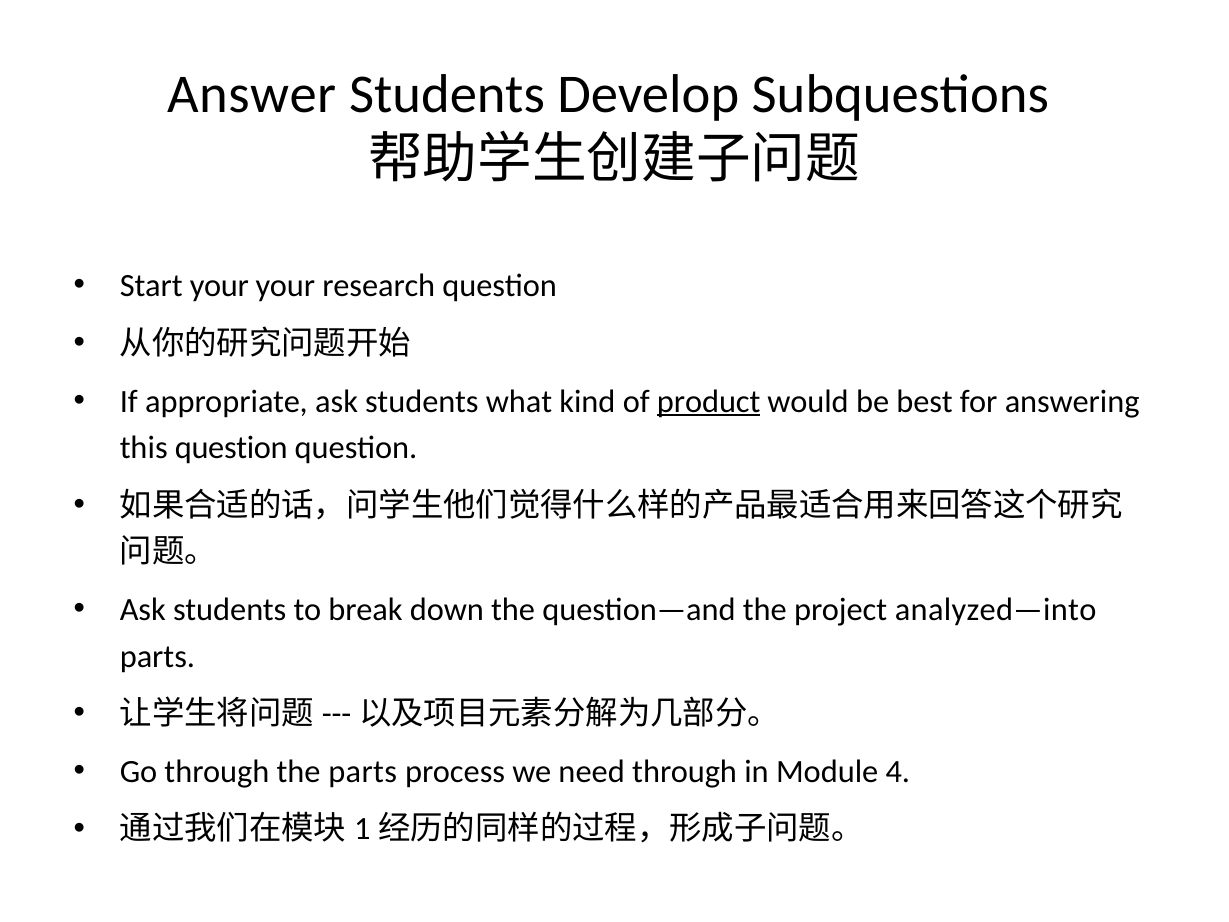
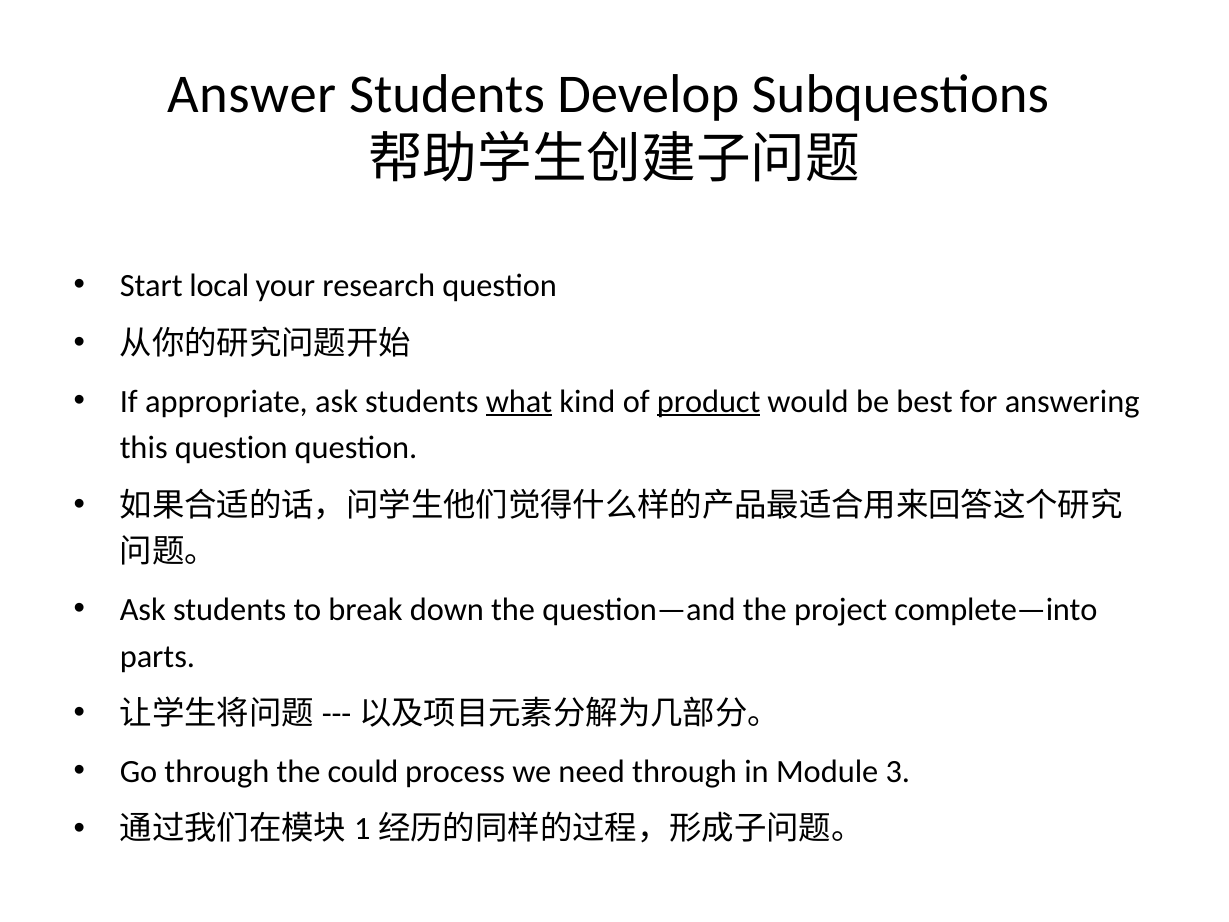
Start your: your -> local (219, 286)
what underline: none -> present (519, 401)
analyzed—into: analyzed—into -> complete—into (996, 610)
the parts: parts -> could (363, 771)
4: 4 -> 3 (898, 771)
